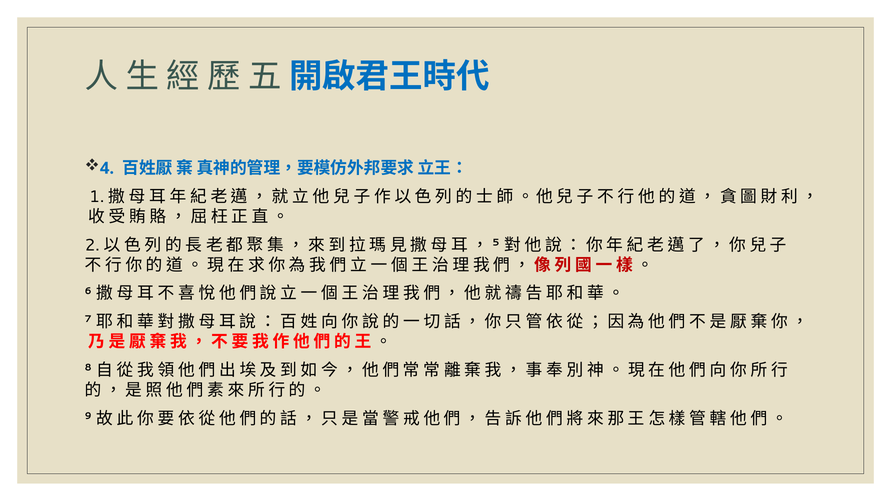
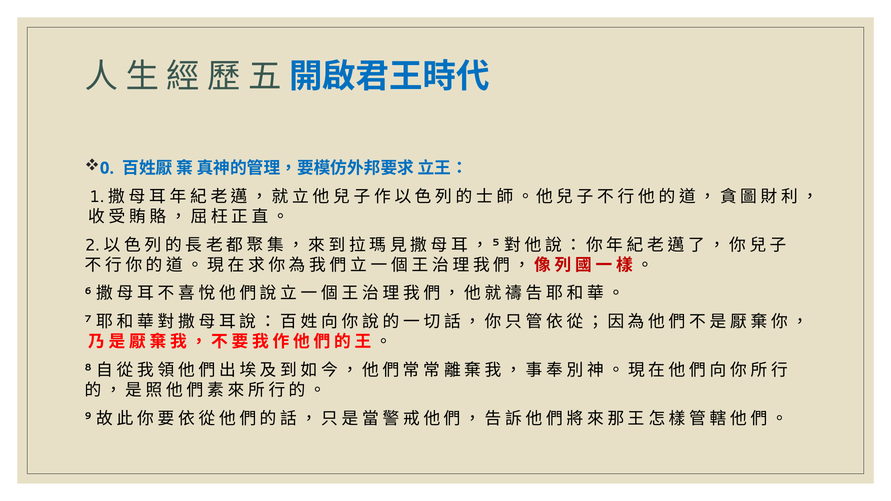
4: 4 -> 0 (107, 168)
